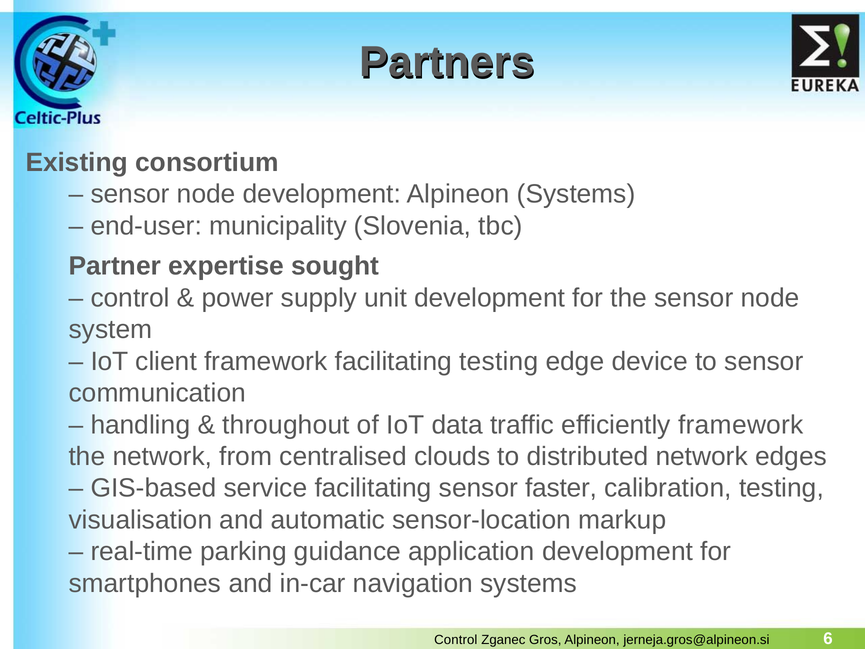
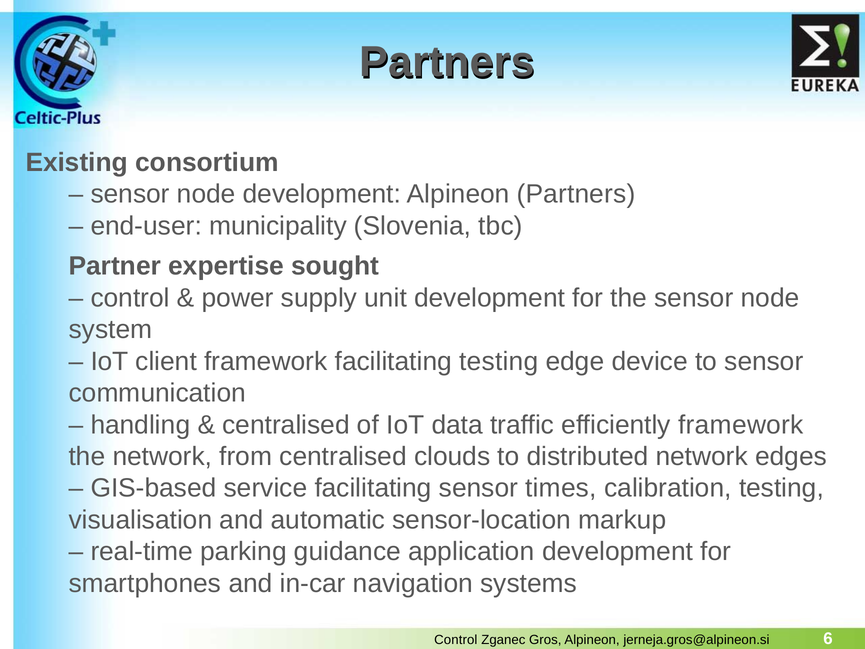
Alpineon Systems: Systems -> Partners (576, 194)
throughout: throughout -> centralised (286, 425)
faster: faster -> times (561, 488)
